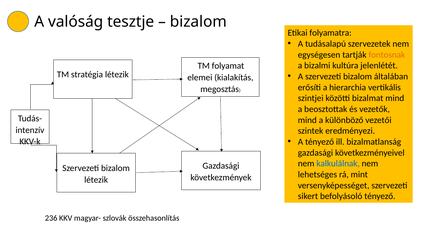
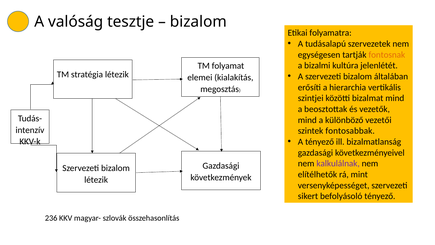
eredményezi: eredményezi -> fontosabbak (350, 131)
kalkulálnak colour: blue -> purple (338, 163)
lehetséges: lehetséges -> elítélhetők (317, 174)
